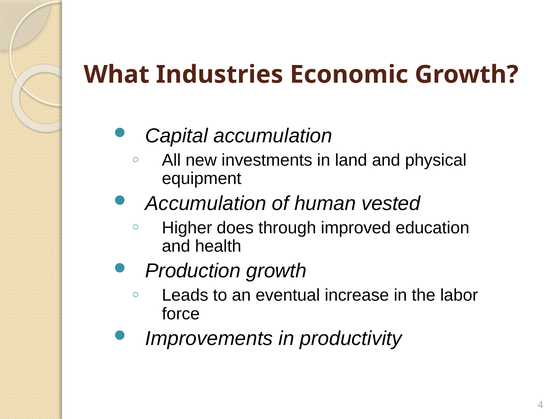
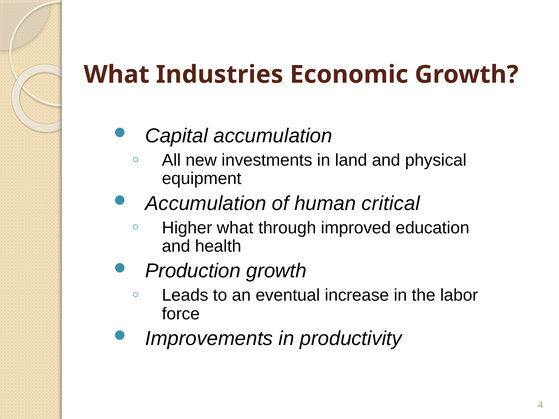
vested: vested -> critical (391, 203)
Higher does: does -> what (235, 228)
